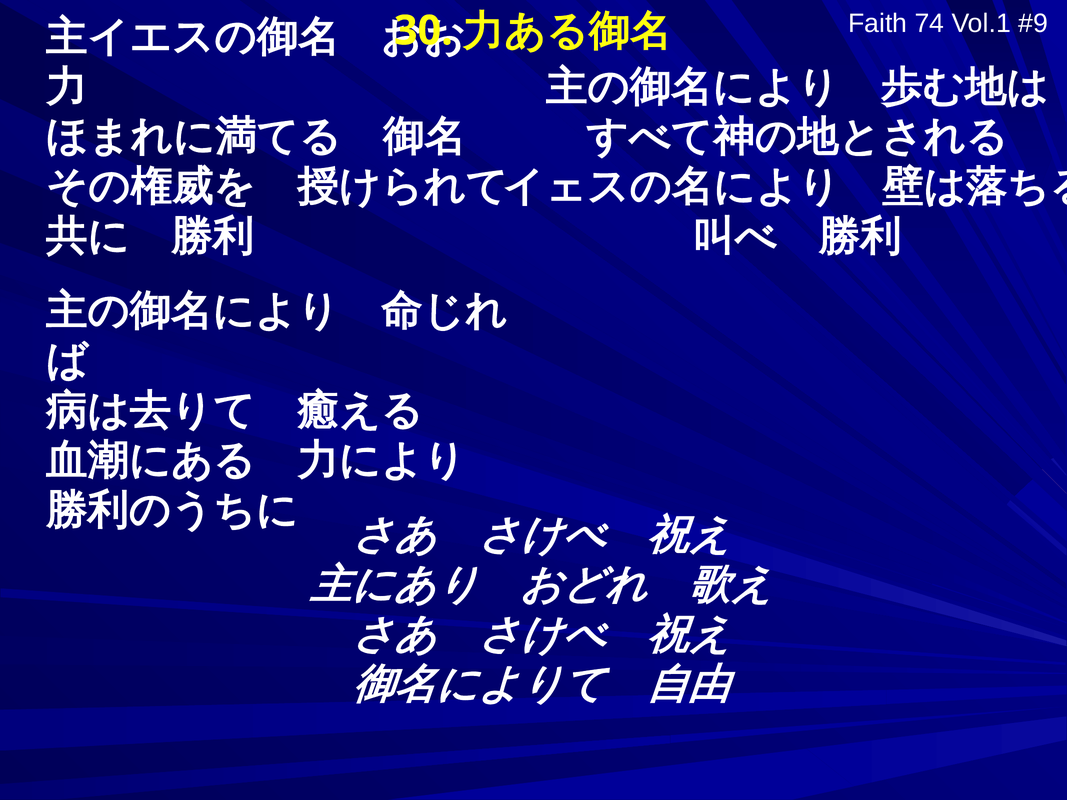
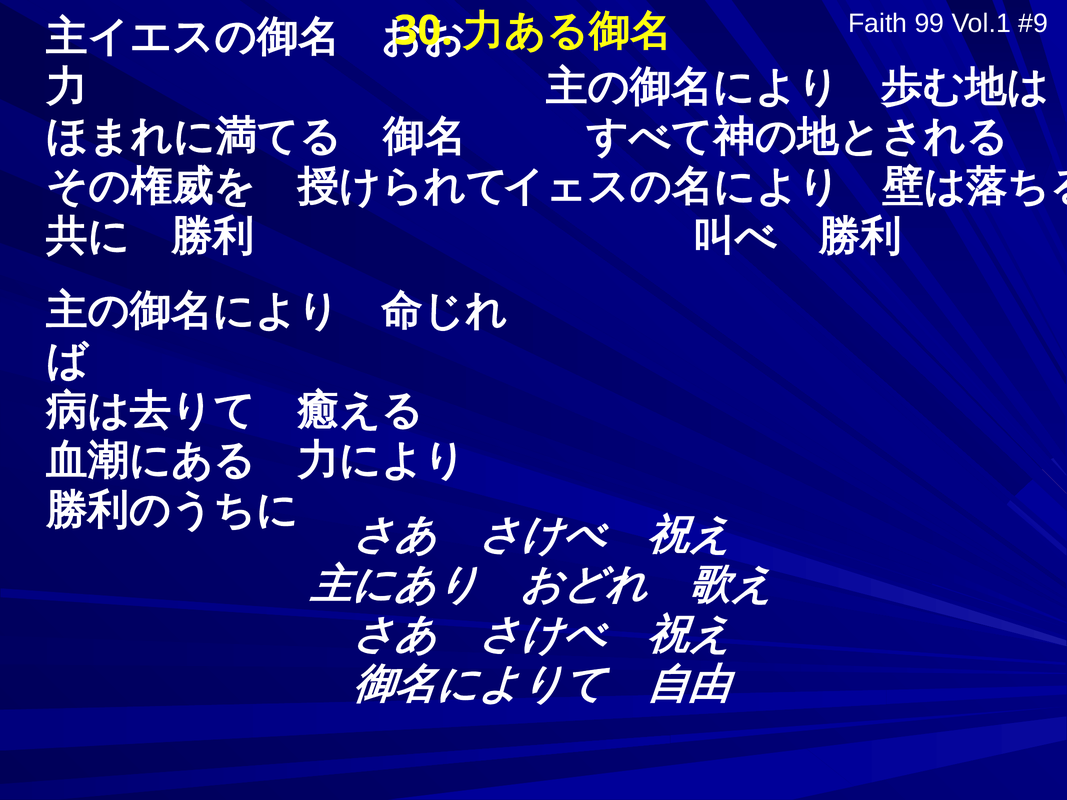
74: 74 -> 99 (929, 23)
